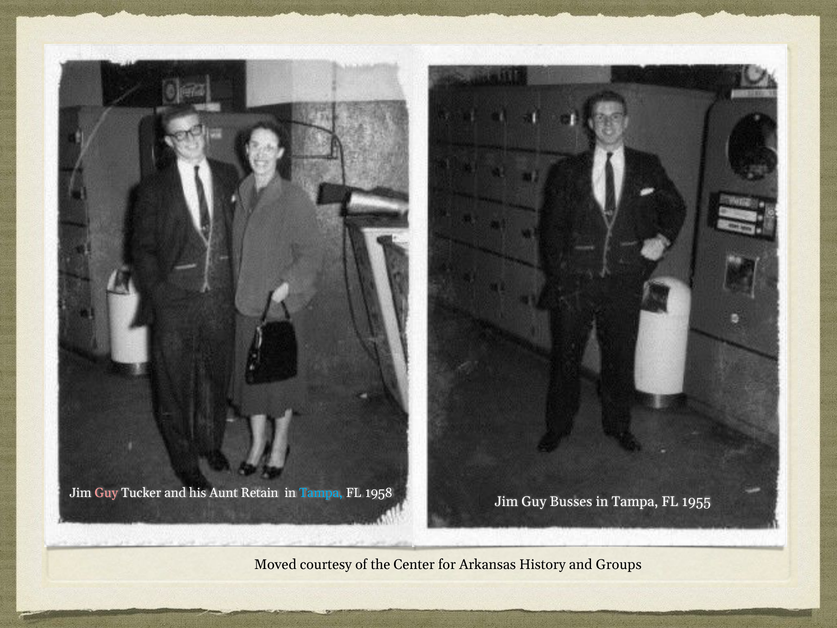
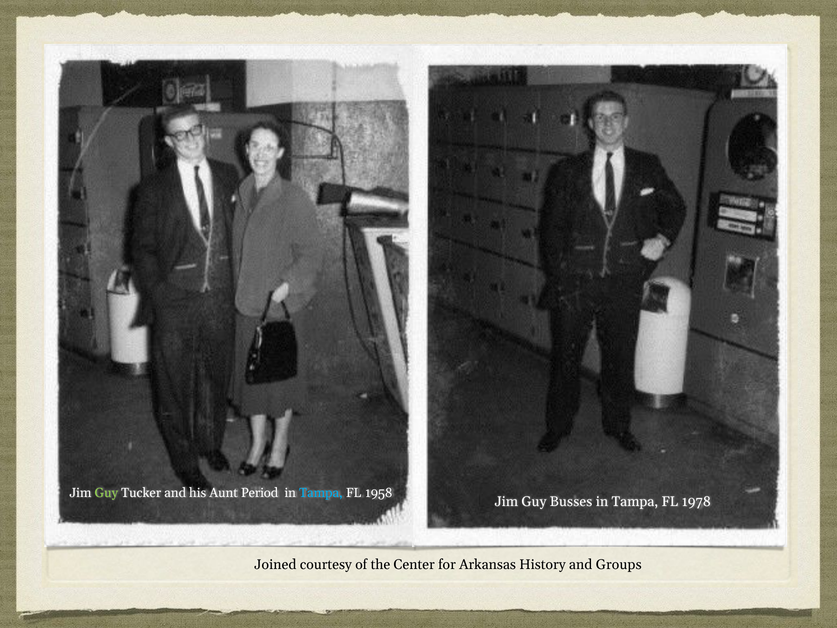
Guy colour: pink -> light green (106, 493)
Retain: Retain -> Period (260, 493)
1955: 1955 -> 1978 (696, 501)
Moved: Moved -> Joined (275, 564)
